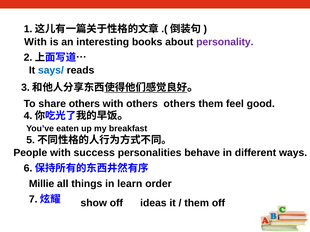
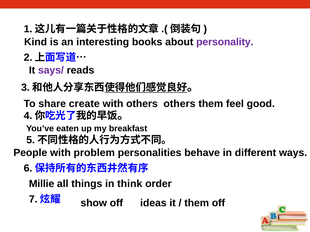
With: With -> Kind (36, 42)
says/ colour: blue -> purple (51, 70)
share others: others -> create (84, 104)
success: success -> problem (94, 153)
learn: learn -> think (130, 184)
